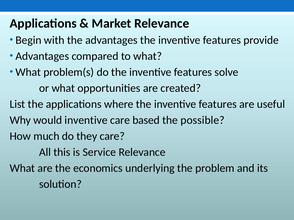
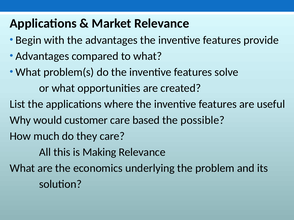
would inventive: inventive -> customer (86, 120)
Service: Service -> Making (99, 152)
